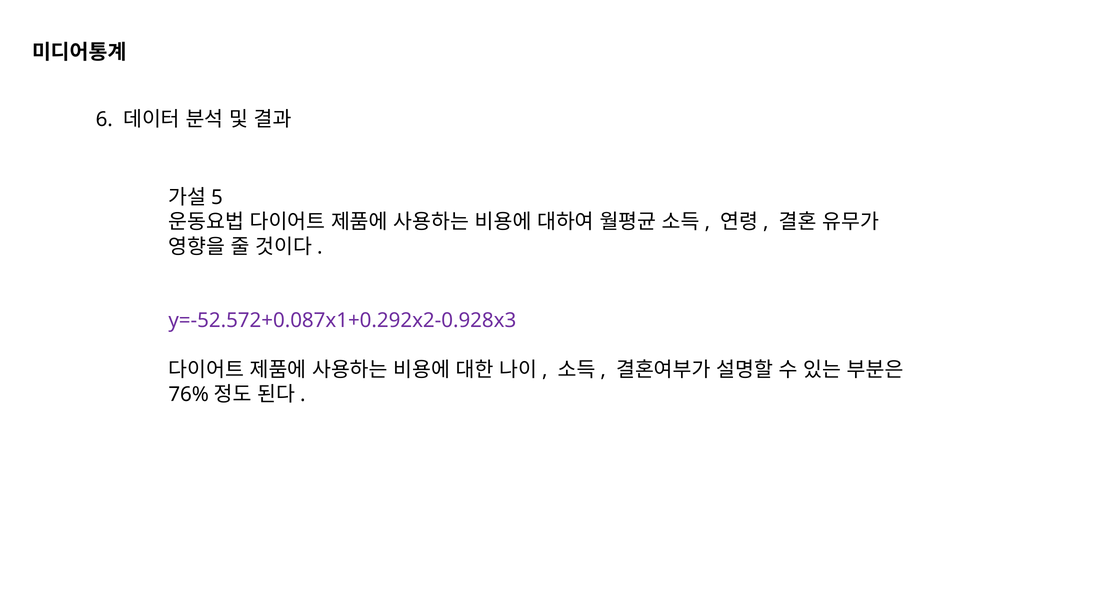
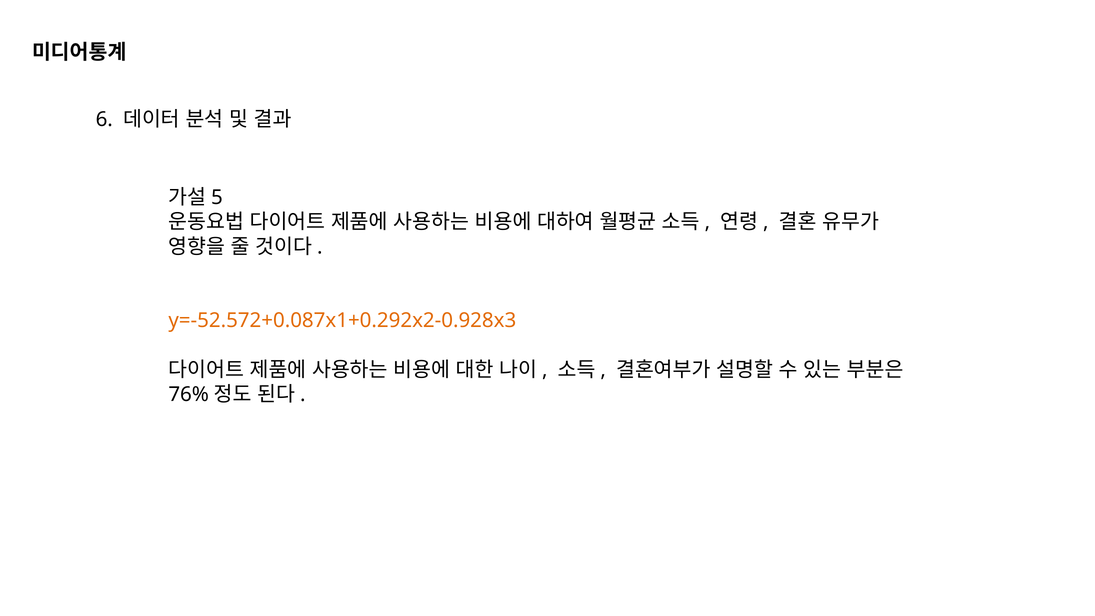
y=-52.572+0.087x1+0.292x2-0.928x3 colour: purple -> orange (342, 321)
